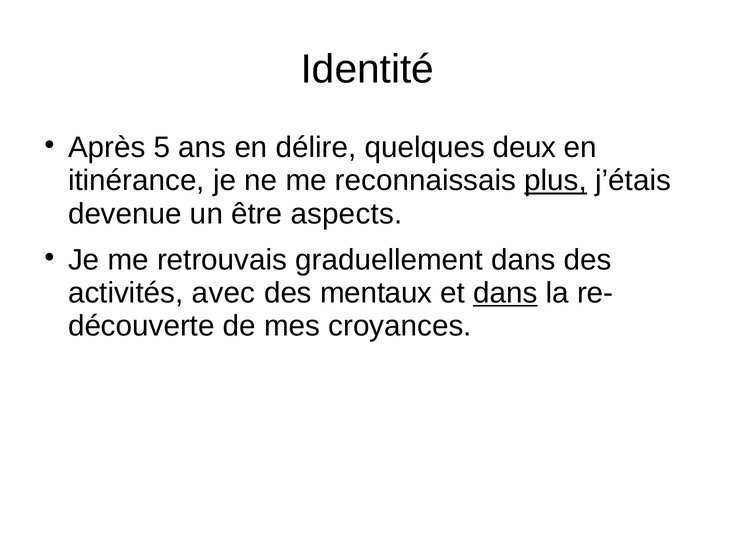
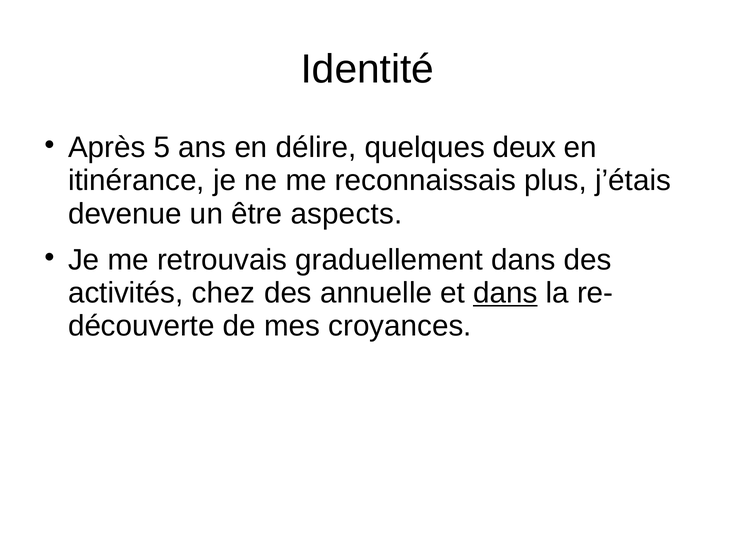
plus underline: present -> none (556, 181)
avec: avec -> chez (224, 293)
mentaux: mentaux -> annuelle (376, 293)
